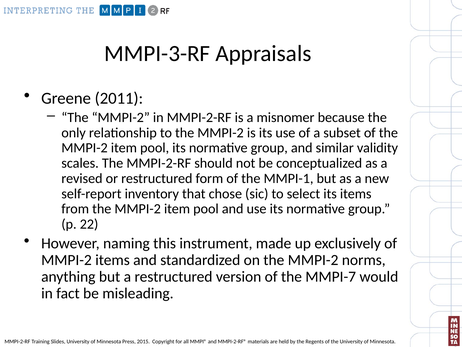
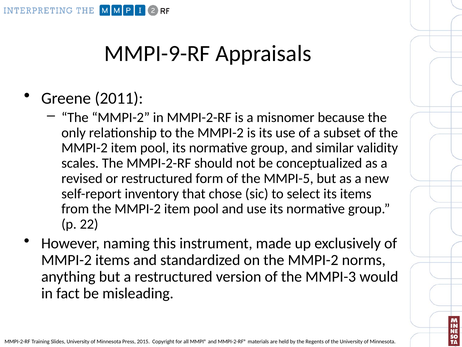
MMPI-3-RF: MMPI-3-RF -> MMPI-9-RF (157, 54)
MMPI-1: MMPI-1 -> MMPI-5 (289, 178)
MMPI-7: MMPI-7 -> MMPI-3 (331, 276)
